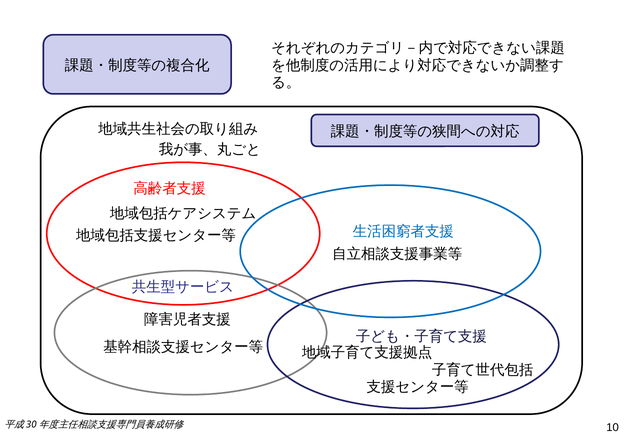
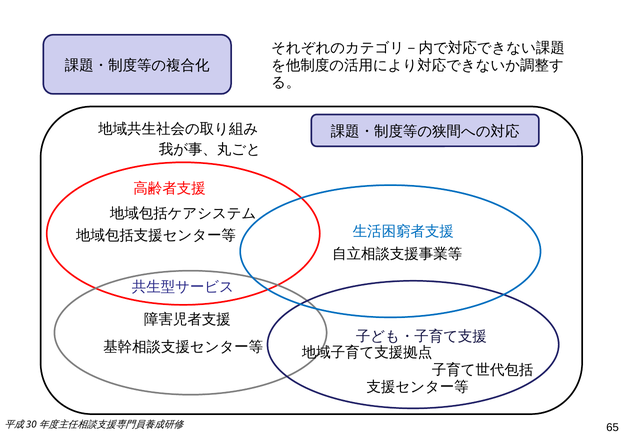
10: 10 -> 65 (613, 427)
